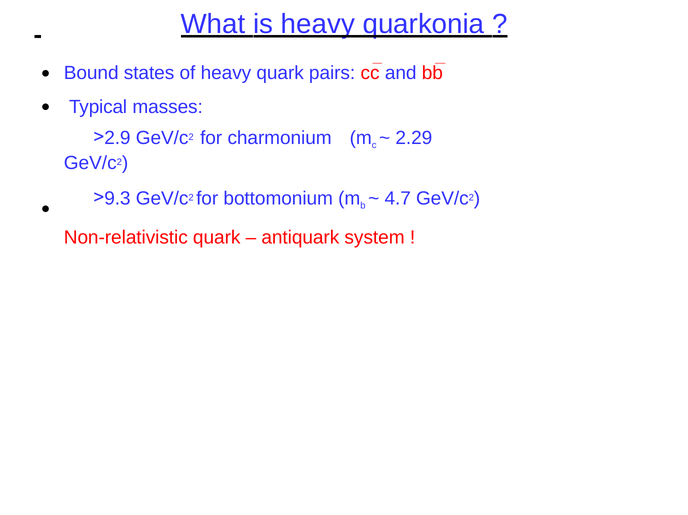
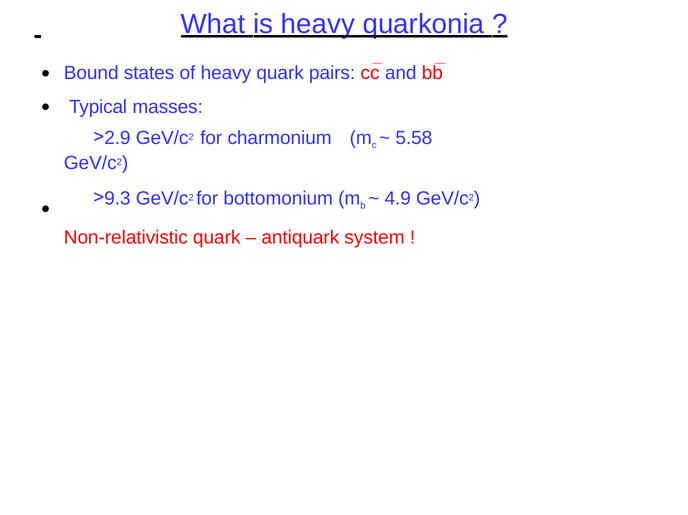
2.29: 2.29 -> 5.58 (414, 138)
4.7: 4.7 -> 4.9 (398, 199)
